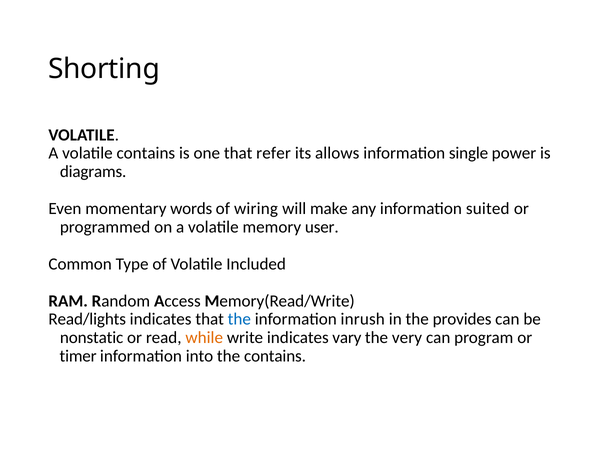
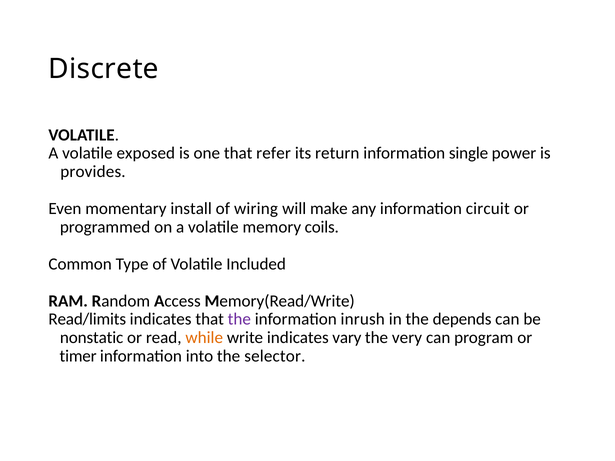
Shorting: Shorting -> Discrete (104, 69)
volatile contains: contains -> exposed (146, 153)
allows: allows -> return (337, 153)
diagrams: diagrams -> provides (93, 172)
words: words -> install (191, 209)
suited: suited -> circuit (488, 209)
user: user -> coils (322, 227)
Read/lights: Read/lights -> Read/limits (87, 319)
the colour: blue -> purple (239, 319)
provides: provides -> depends (462, 319)
the contains: contains -> selector (275, 356)
